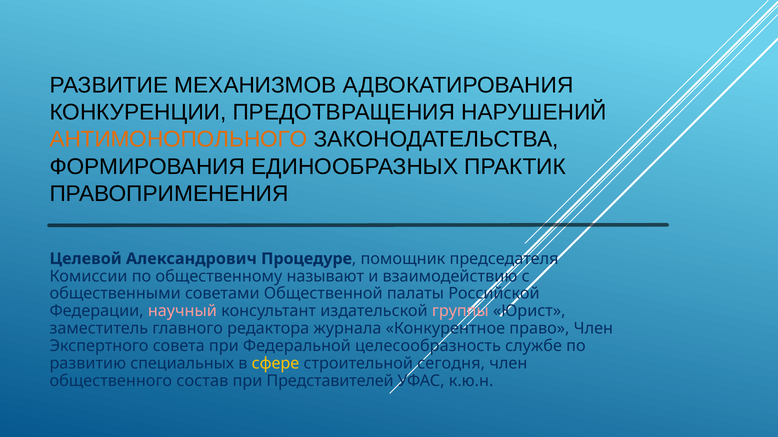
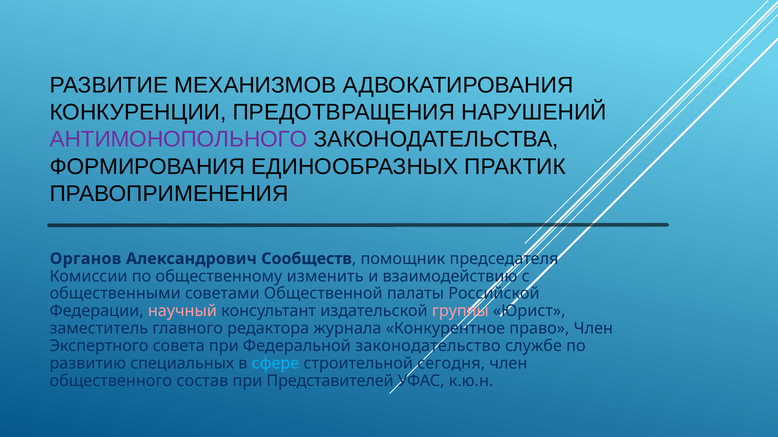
АНТИМОНОПОЛЬНОГО colour: orange -> purple (179, 140)
Целевой: Целевой -> Органов (86, 259)
Процедуре: Процедуре -> Сообществ (307, 259)
называют: называют -> изменить (325, 277)
целесообразность: целесообразность -> законодательство (428, 347)
сфере colour: yellow -> light blue (275, 364)
